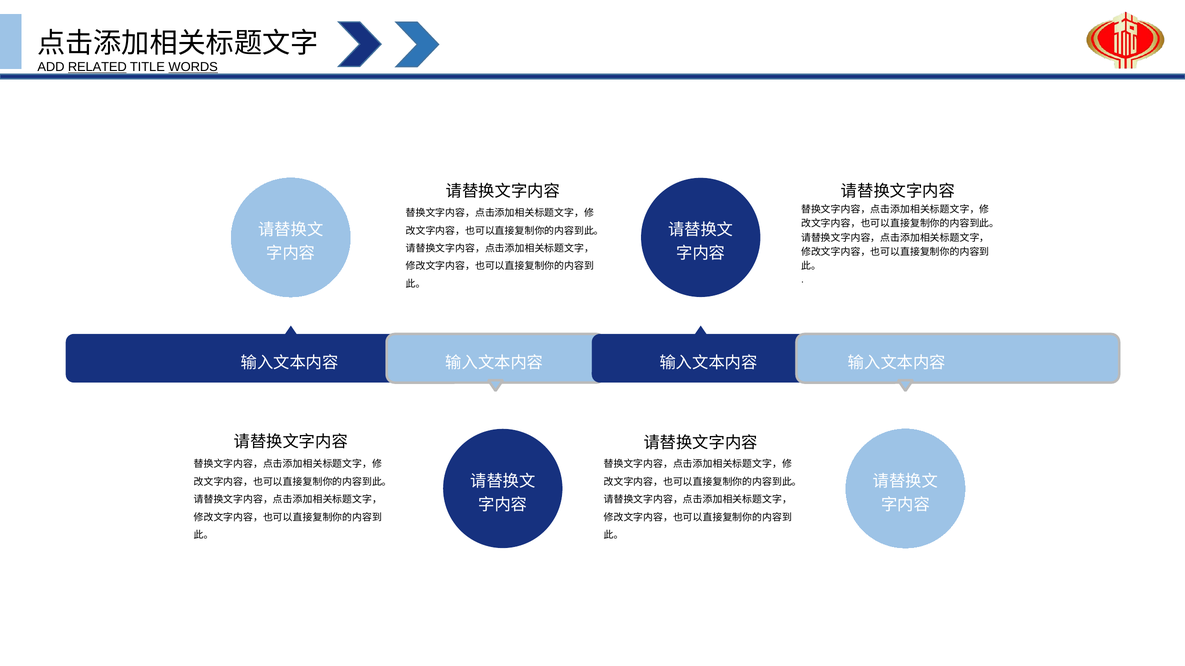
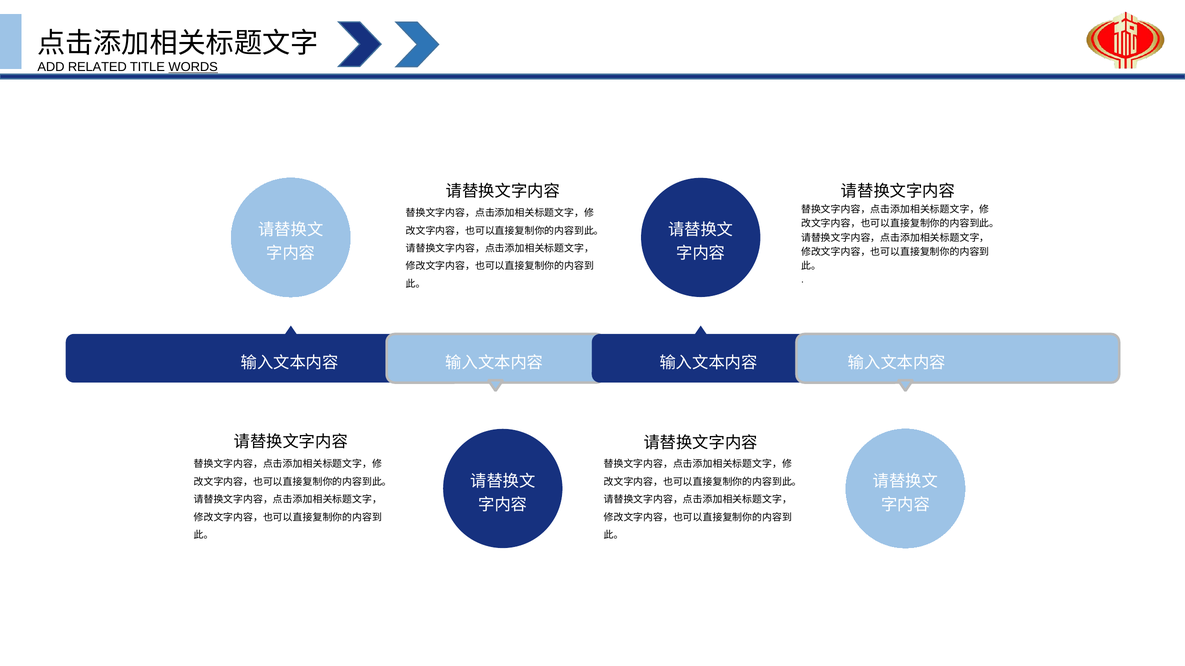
RELATED underline: present -> none (97, 67)
